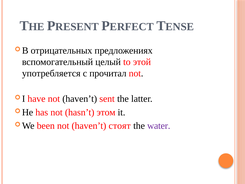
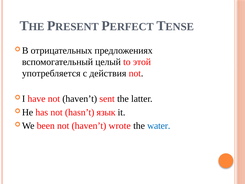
прочитал: прочитал -> действия (108, 73)
этом: этом -> язык (106, 112)
стоят: стоят -> wrote (120, 126)
water colour: purple -> blue (159, 126)
